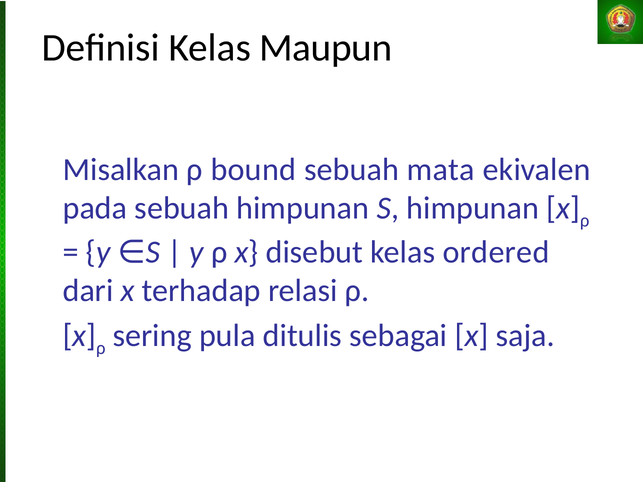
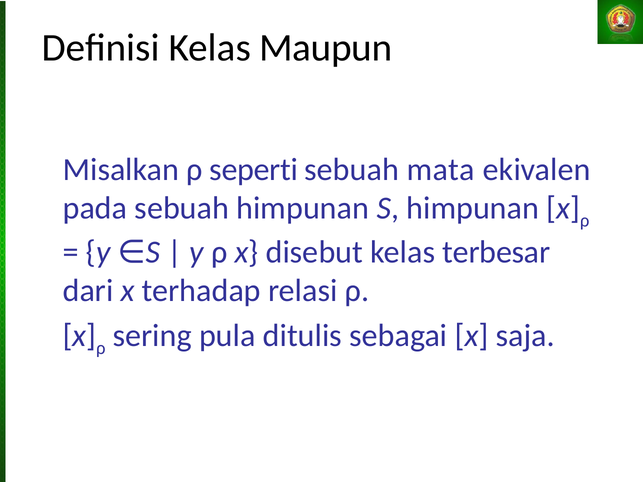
bound: bound -> seperti (254, 170)
ordered: ordered -> terbesar (496, 252)
